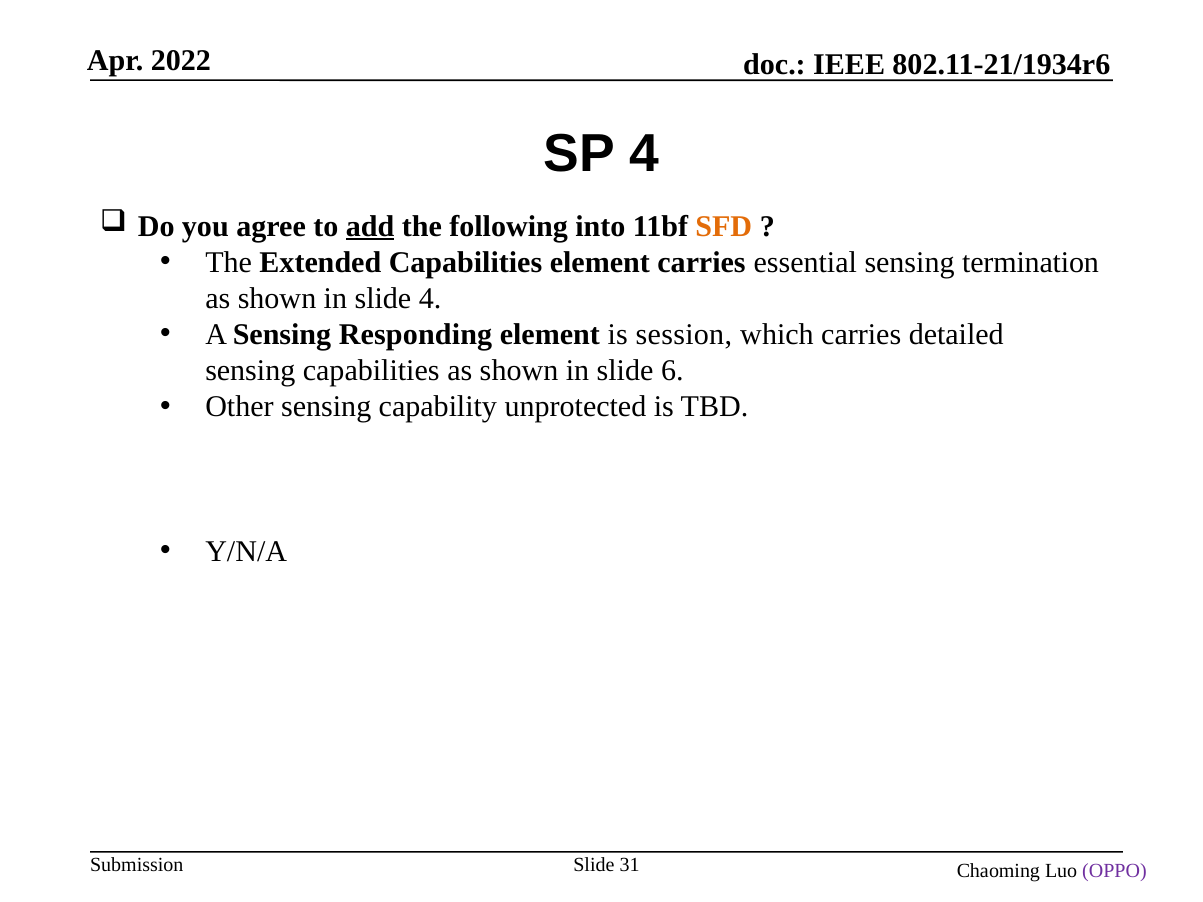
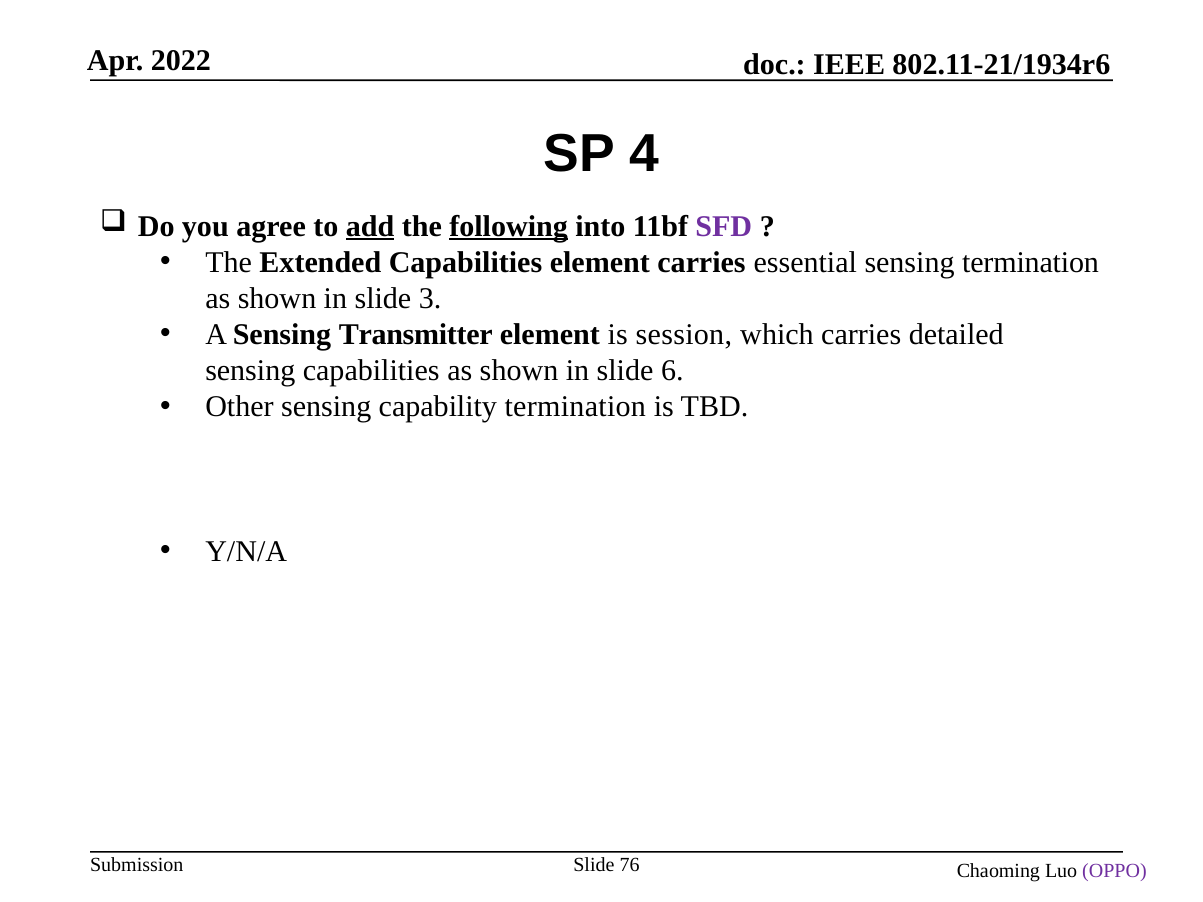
following underline: none -> present (509, 227)
SFD colour: orange -> purple (724, 227)
slide 4: 4 -> 3 (430, 299)
Responding: Responding -> Transmitter (416, 335)
capability unprotected: unprotected -> termination (575, 407)
31: 31 -> 76 (630, 865)
